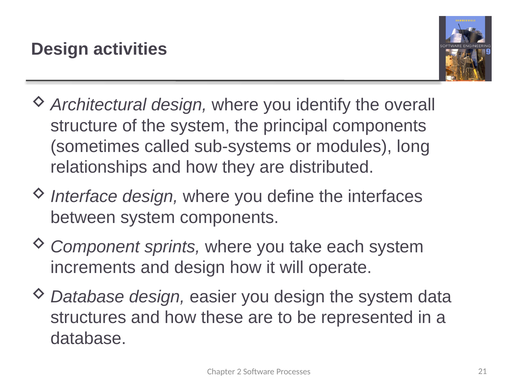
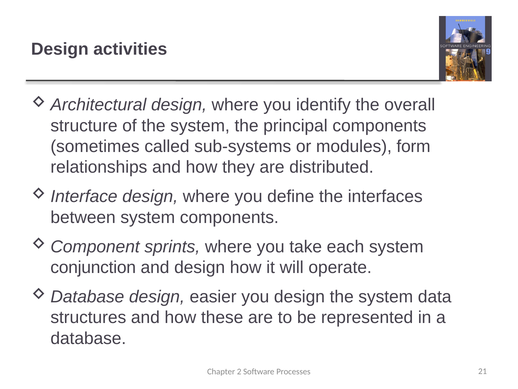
long: long -> form (413, 146)
increments: increments -> conjunction (93, 267)
